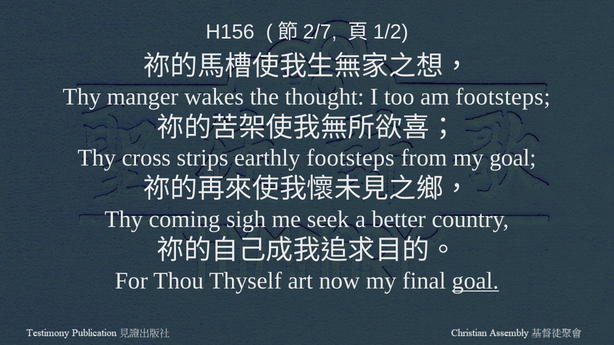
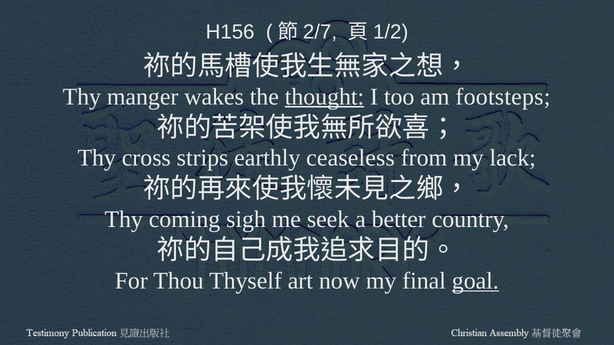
thought underline: none -> present (324, 97)
earthly footsteps: footsteps -> ceaseless (351, 158)
my goal: goal -> lack (513, 158)
